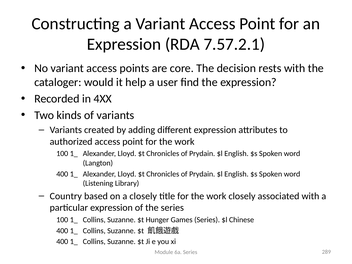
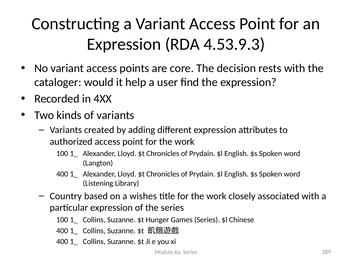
7.57.2.1: 7.57.2.1 -> 4.53.9.3 (234, 44)
a closely: closely -> wishes (143, 196)
